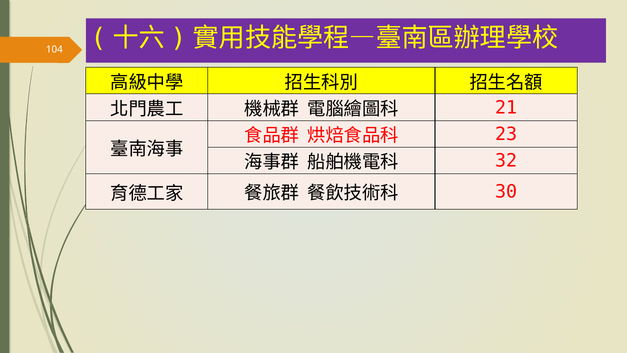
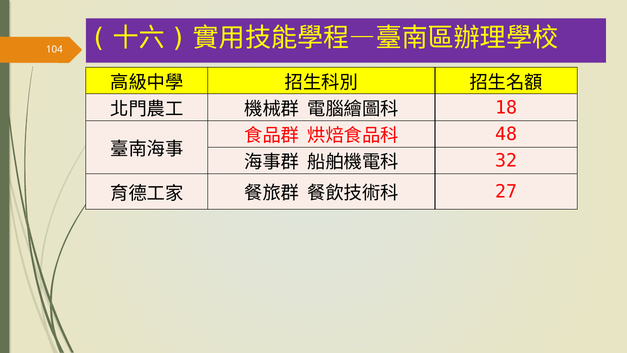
21: 21 -> 18 (506, 107)
23: 23 -> 48 (506, 134)
30: 30 -> 27 (506, 192)
